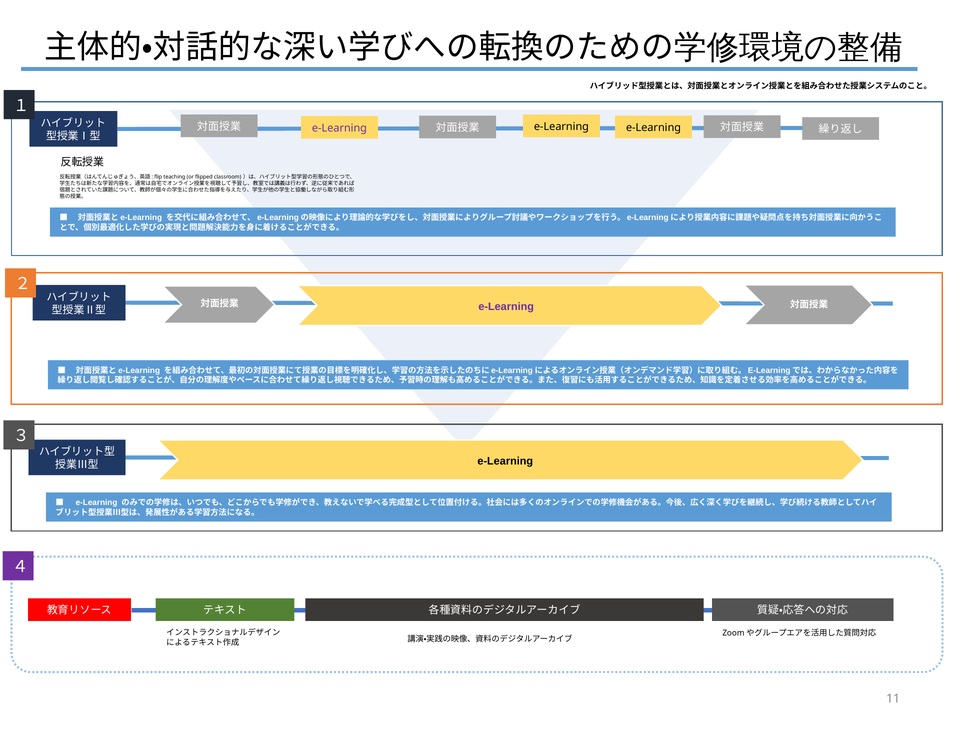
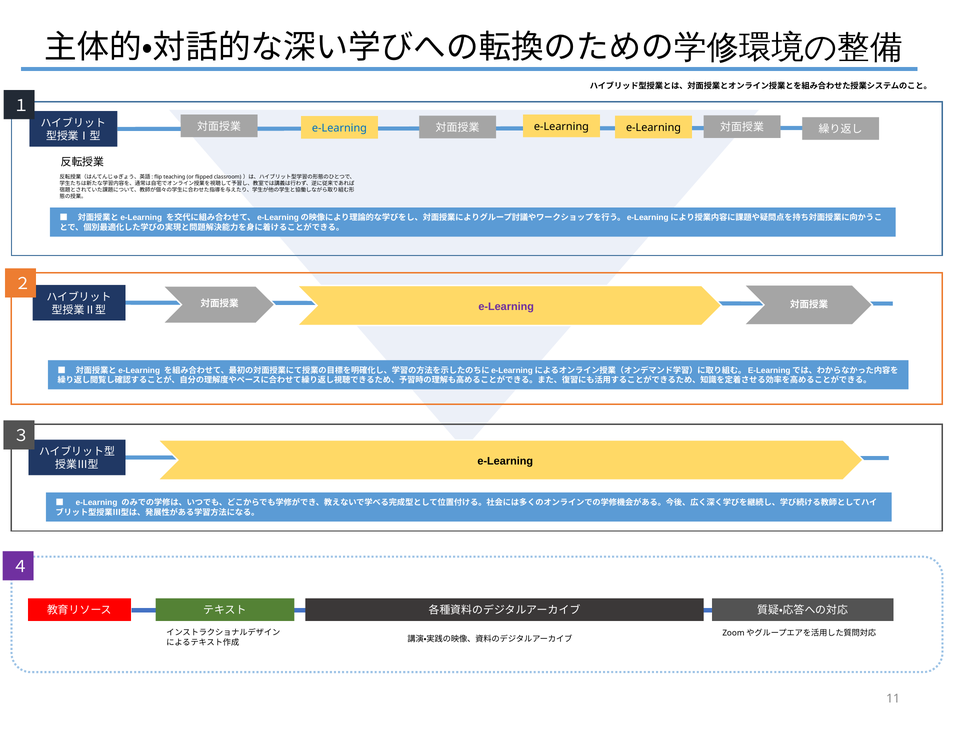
e-Learning colour: purple -> blue (339, 128)
